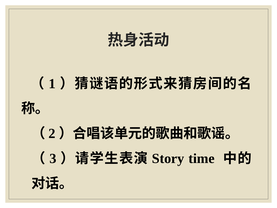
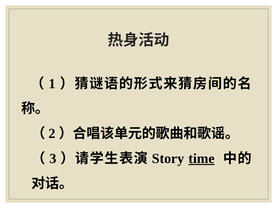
time underline: none -> present (202, 158)
